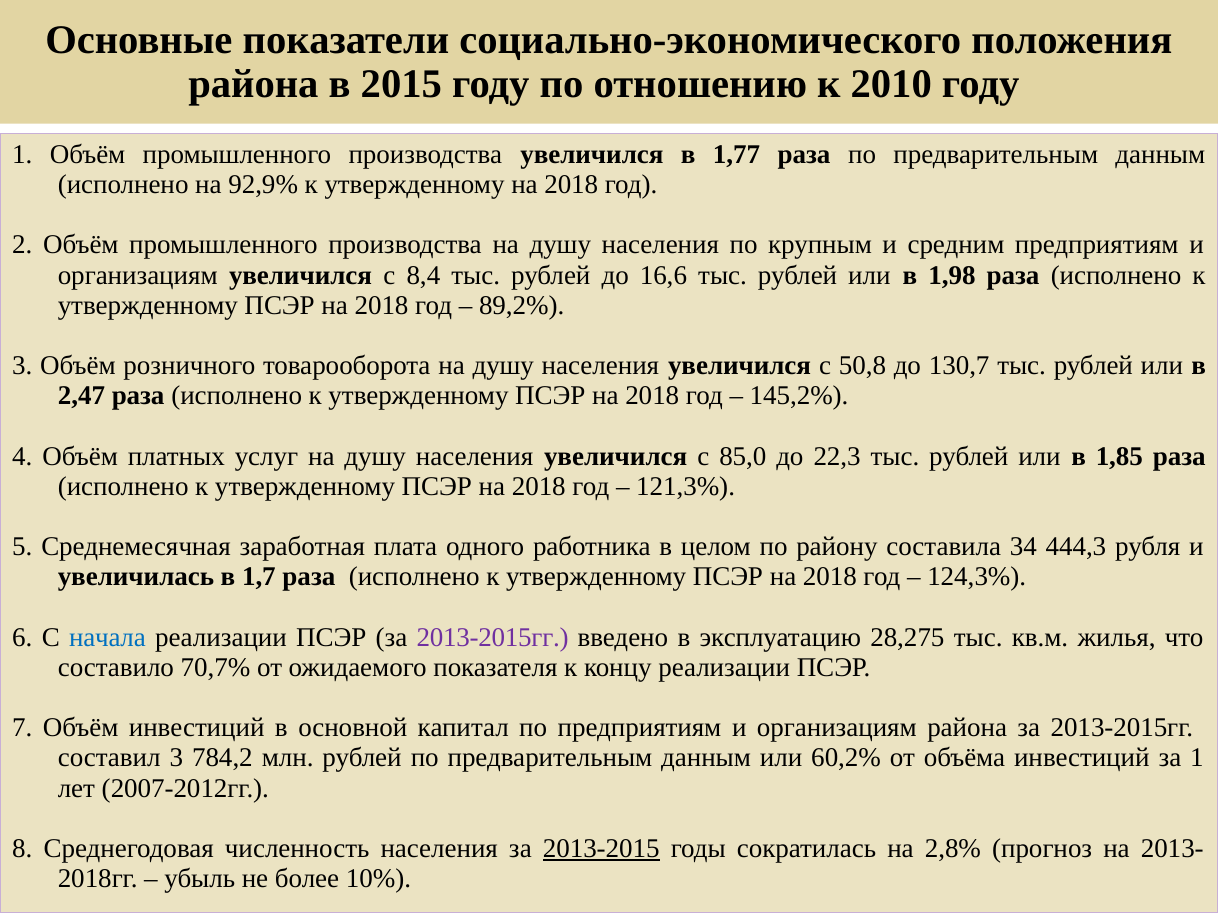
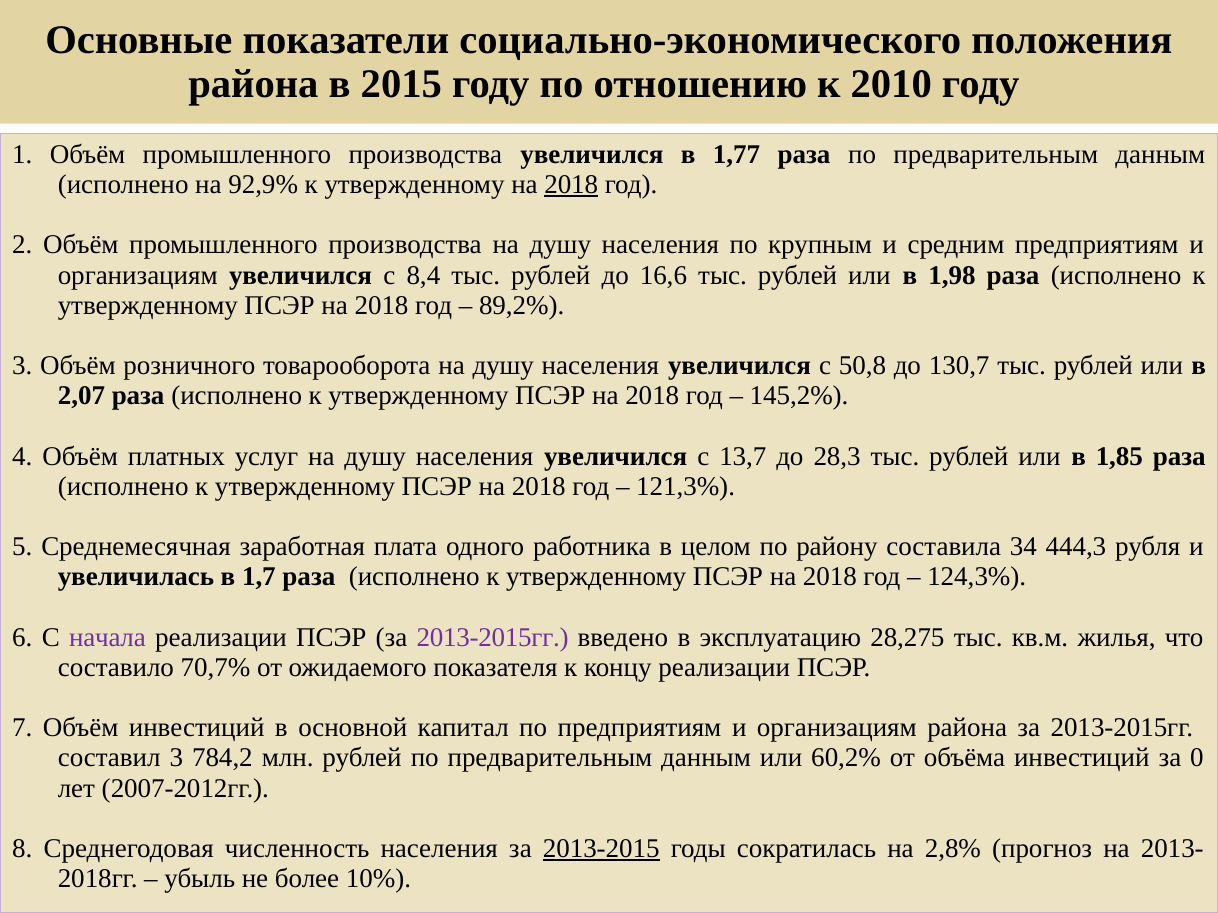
2018 underline: none -> present (571, 185)
2,47: 2,47 -> 2,07 (81, 396)
85,0: 85,0 -> 13,7 (743, 457)
22,3: 22,3 -> 28,3 (837, 457)
начала colour: blue -> purple (107, 638)
за 1: 1 -> 0 (1197, 758)
